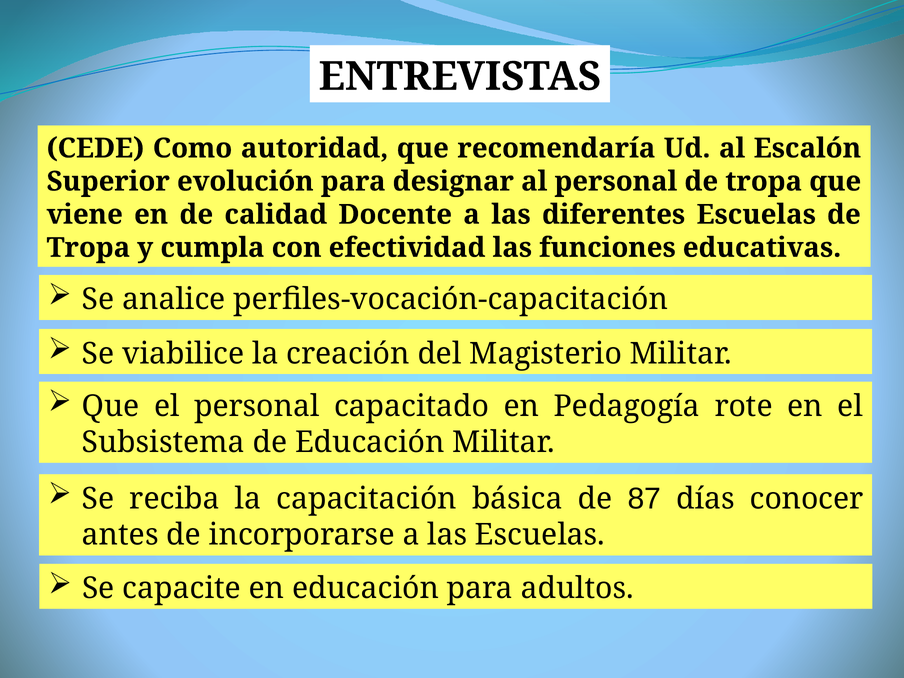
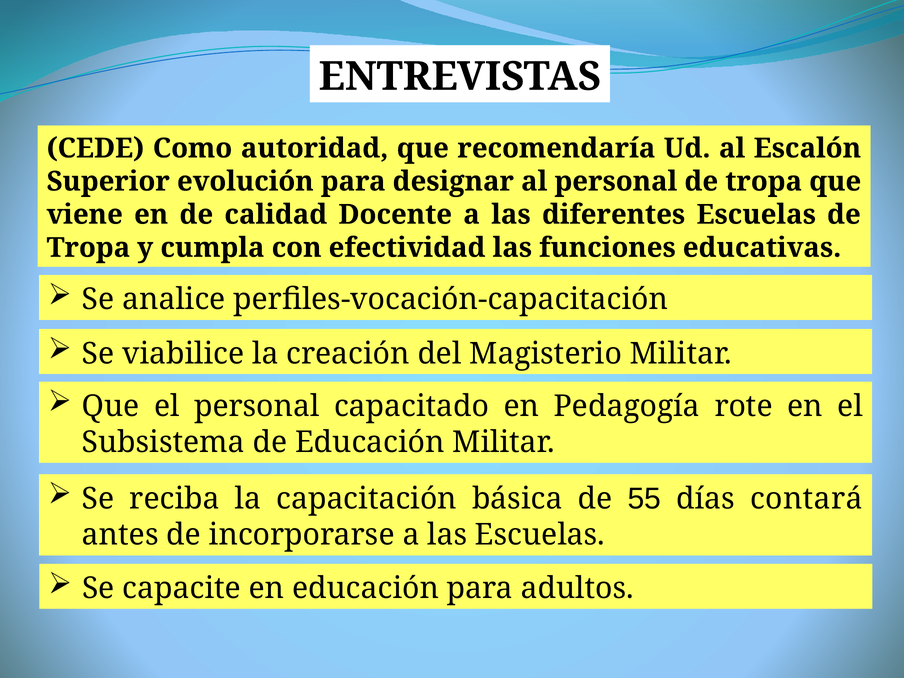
87: 87 -> 55 (644, 499)
conocer: conocer -> contará (806, 499)
